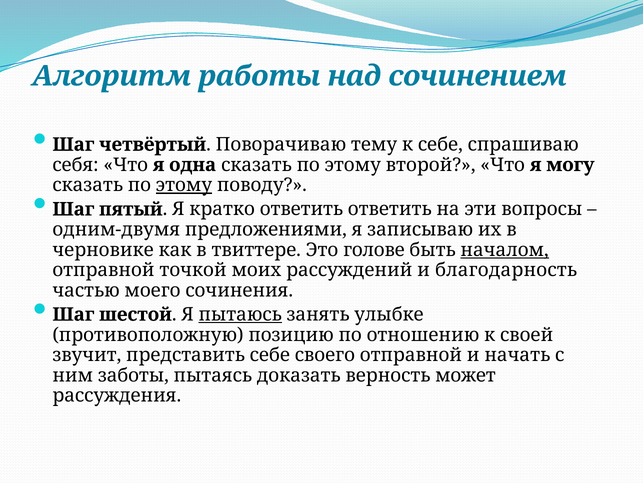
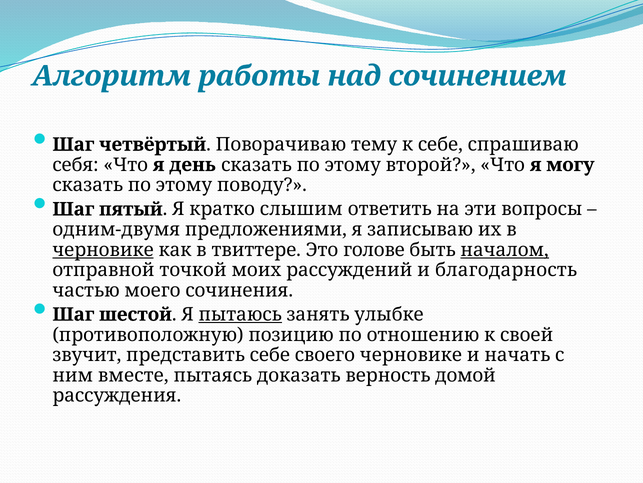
одна: одна -> день (193, 165)
этому underline: present -> none (184, 185)
кратко ответить: ответить -> слышим (301, 209)
черновике underline: none -> present (103, 249)
своего отправной: отправной -> черновике (411, 355)
заботы: заботы -> вместе (133, 375)
может: может -> домой (465, 375)
